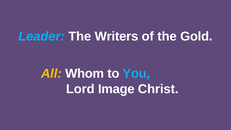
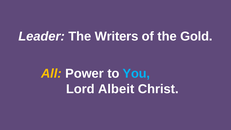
Leader colour: light blue -> white (42, 36)
Whom: Whom -> Power (85, 74)
Image: Image -> Albeit (116, 89)
